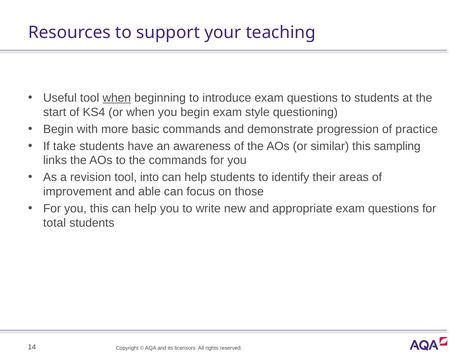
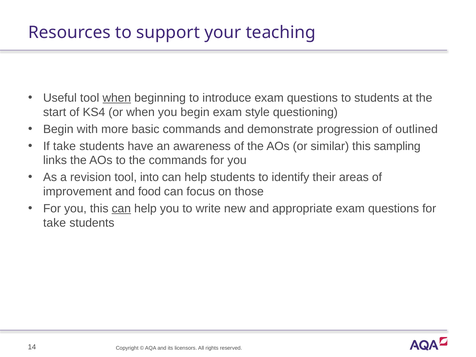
practice: practice -> outlined (417, 129)
able: able -> food (150, 192)
can underline: none -> present (121, 208)
total: total -> take (55, 223)
